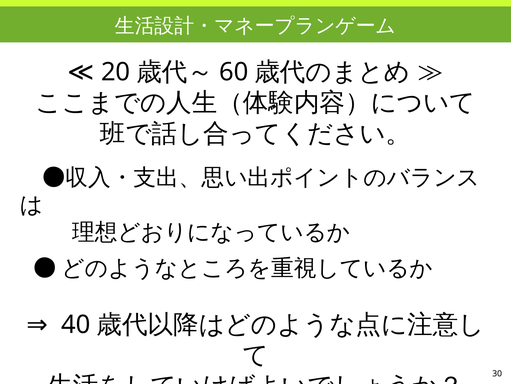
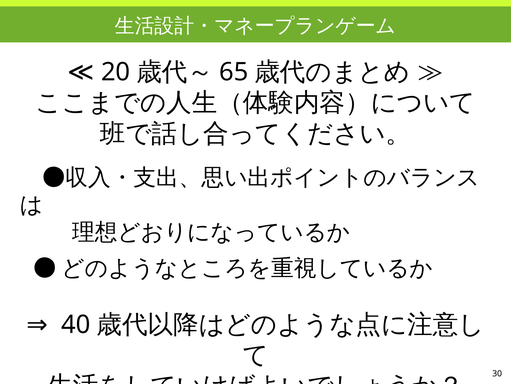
60: 60 -> 65 (234, 72)
